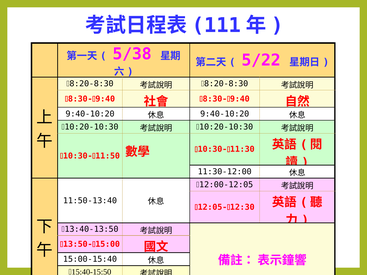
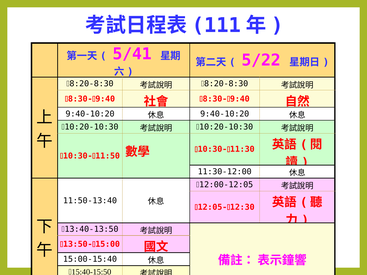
5/38: 5/38 -> 5/41 (132, 54)
